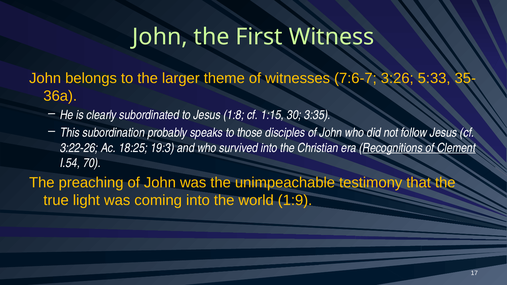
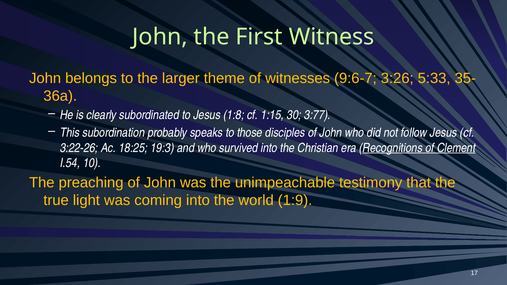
7:6-7: 7:6-7 -> 9:6-7 (355, 78)
3:35: 3:35 -> 3:77 (318, 115)
70: 70 -> 10 (92, 163)
